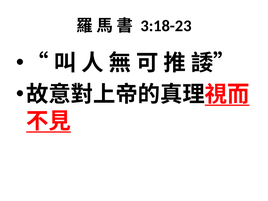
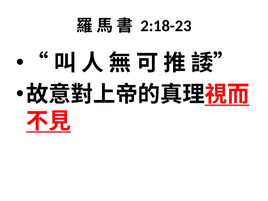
3:18-23: 3:18-23 -> 2:18-23 (166, 26)
